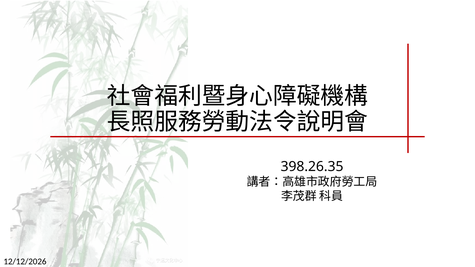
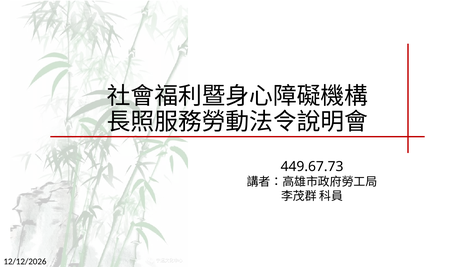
398.26.35: 398.26.35 -> 449.67.73 (312, 167)
